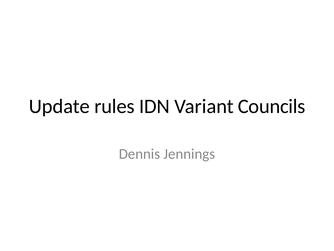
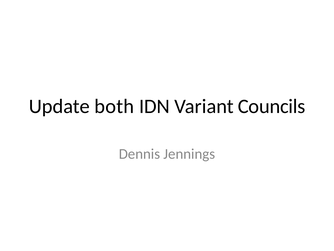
rules: rules -> both (114, 106)
